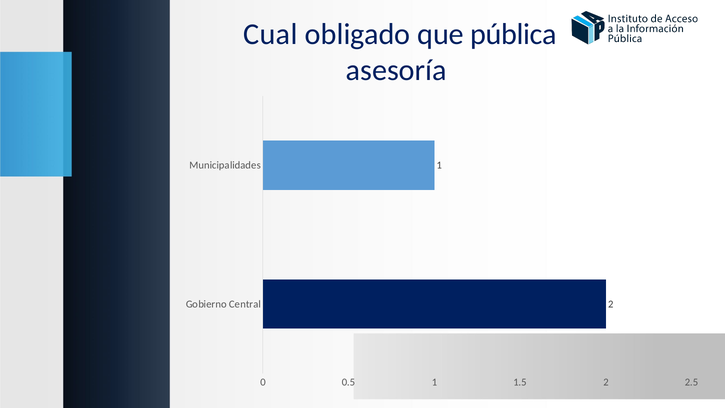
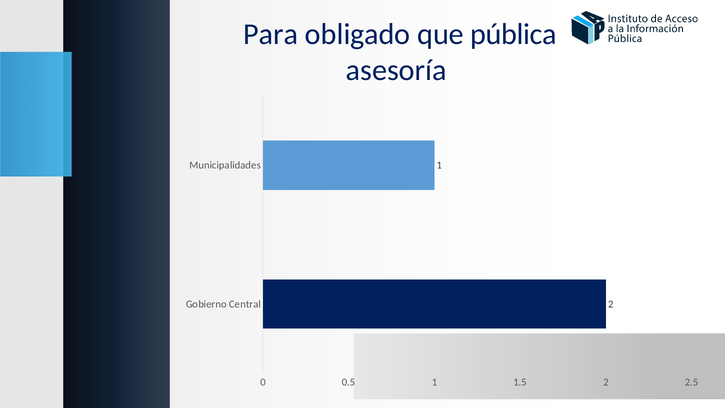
Cual: Cual -> Para (271, 34)
